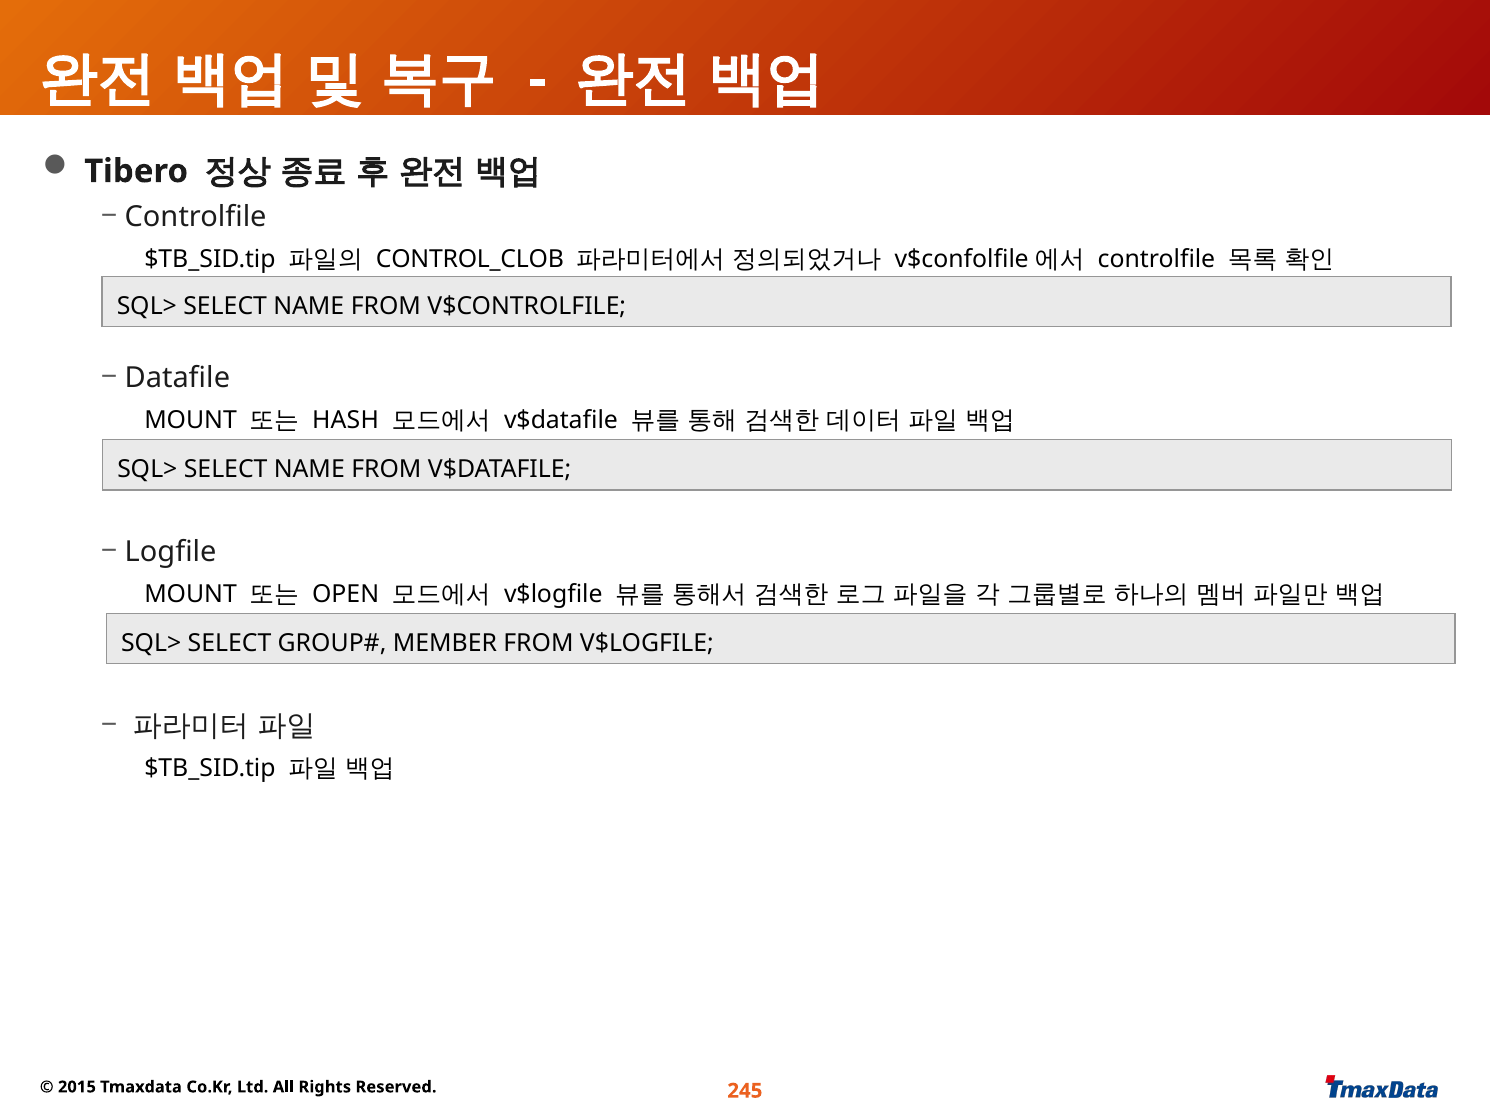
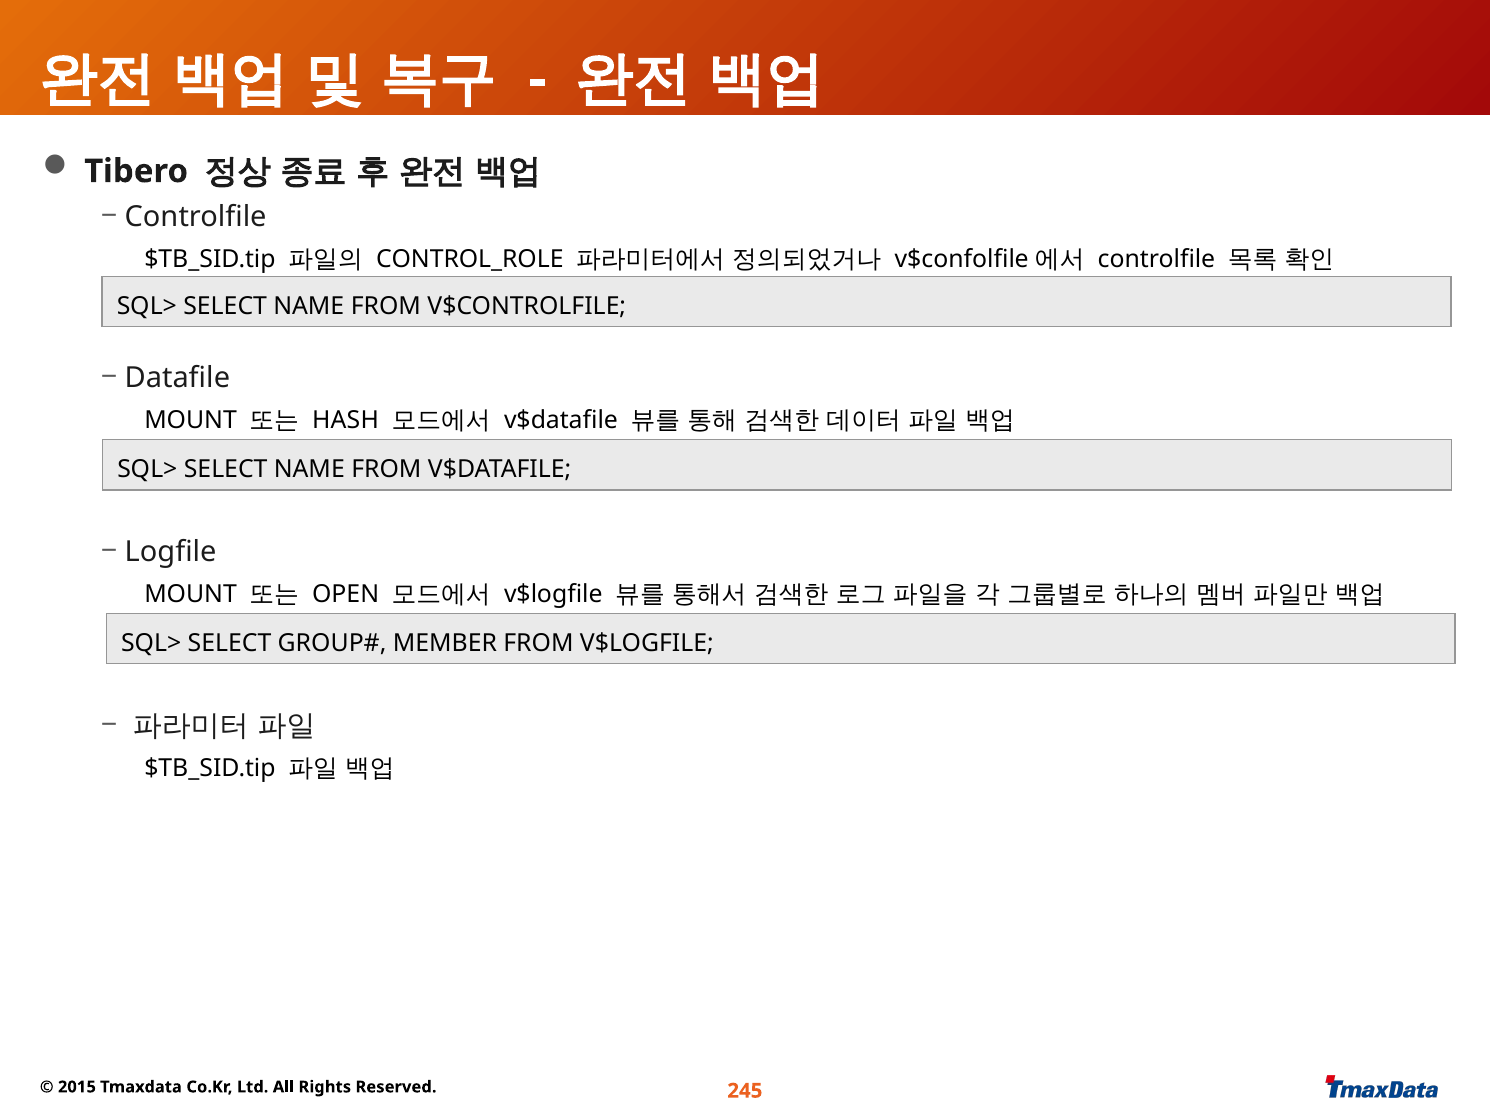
CONTROL_CLOB: CONTROL_CLOB -> CONTROL_ROLE (470, 259)
